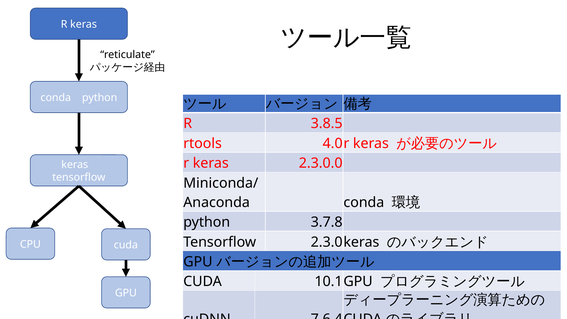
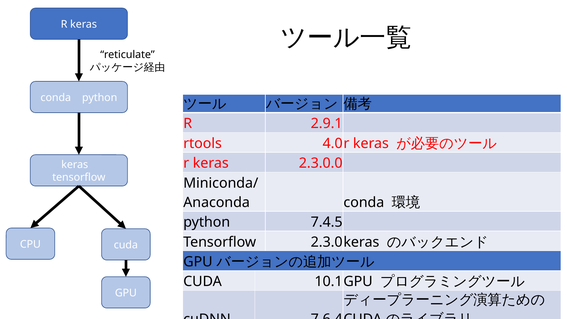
3.8.5: 3.8.5 -> 2.9.1 (327, 124)
3.7.8: 3.7.8 -> 7.4.5 (327, 222)
